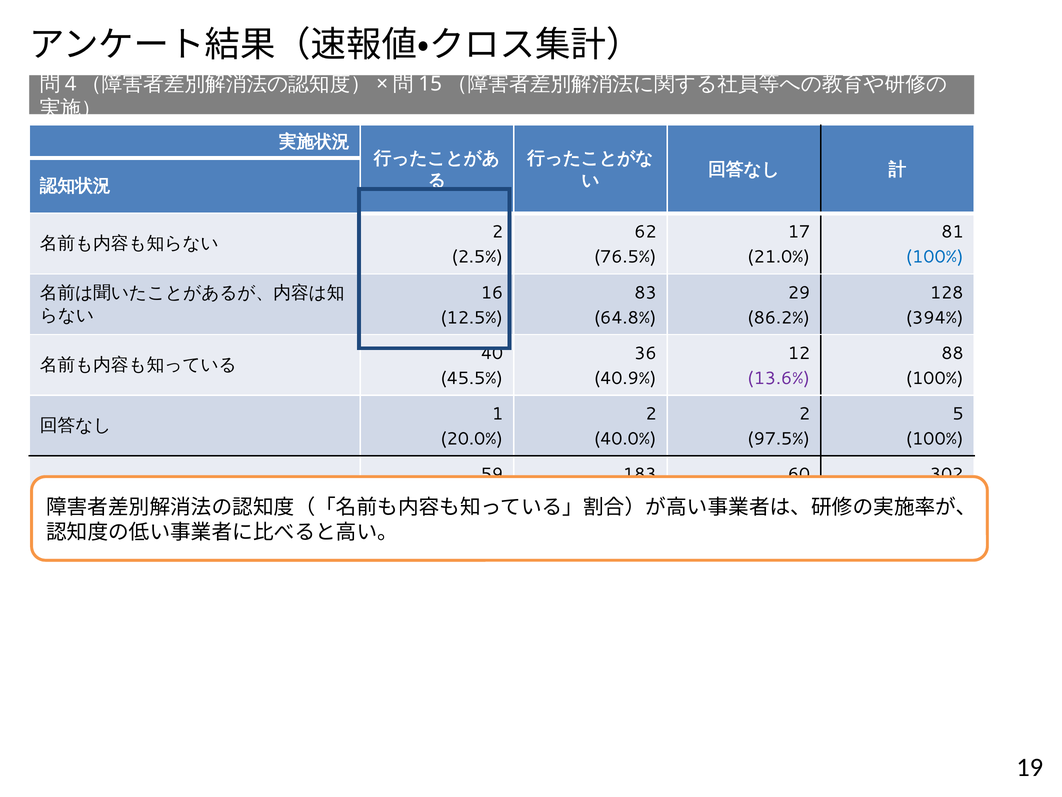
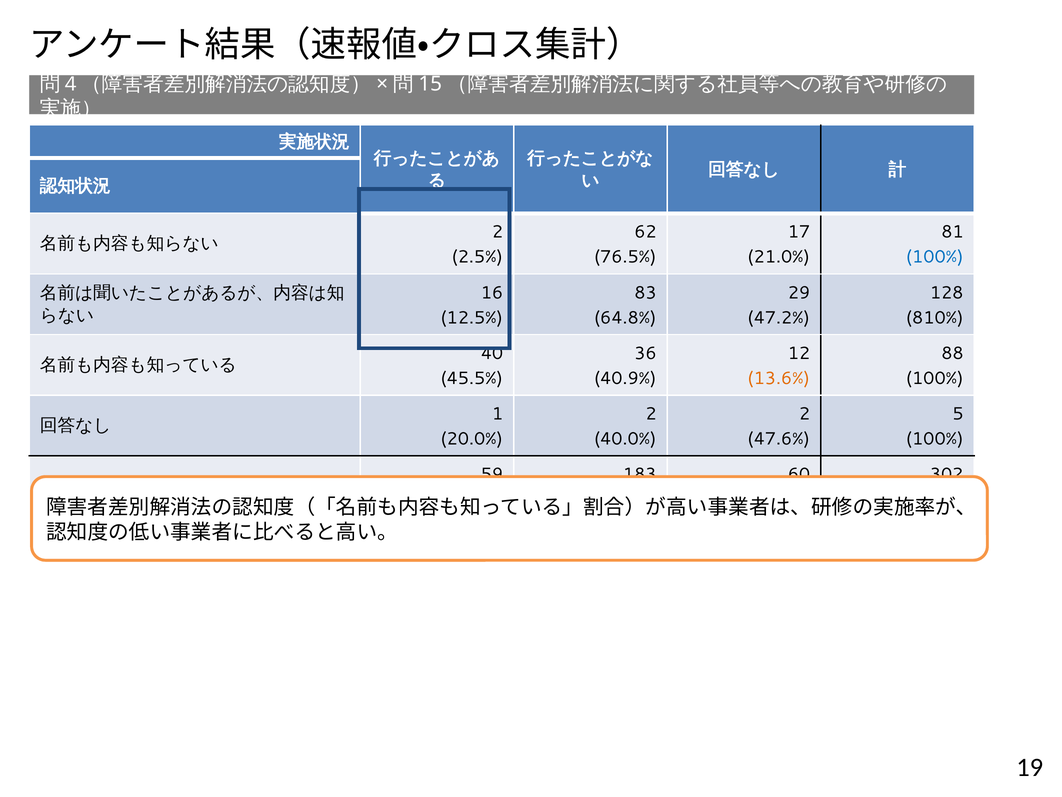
86.2%: 86.2% -> 47.2% (779, 317)
394%: 394% -> 810% (935, 317)
13.6% colour: purple -> orange (779, 378)
97.5%: 97.5% -> 47.6% (779, 439)
